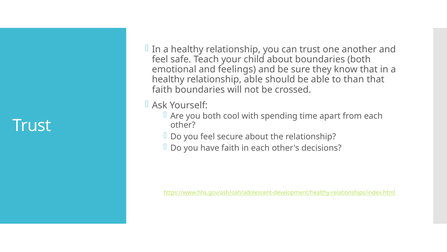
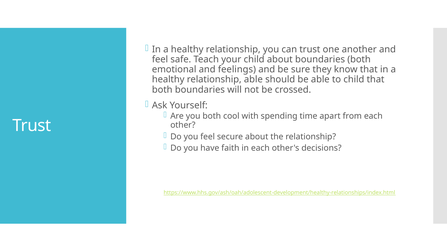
to than: than -> child (354, 79)
faith: faith -> both (162, 89)
